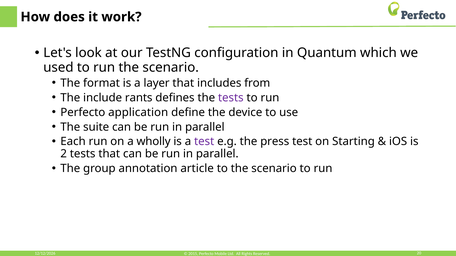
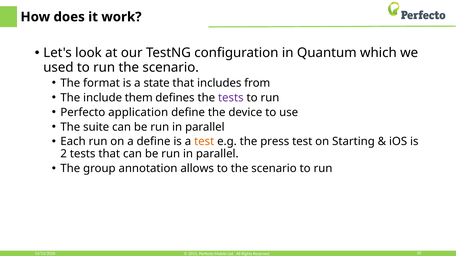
layer: layer -> state (157, 83)
rants: rants -> them (139, 98)
a wholly: wholly -> define (154, 142)
test colour: purple -> orange (204, 142)
article: article -> allows (197, 169)
